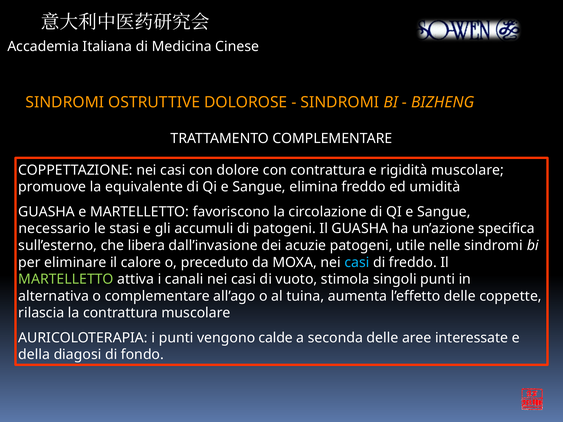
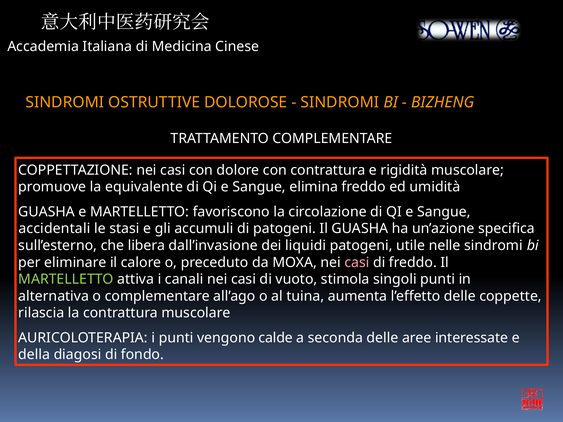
necessario: necessario -> accidentali (54, 229)
acuzie: acuzie -> liquidi (306, 246)
casi colour: light blue -> pink (357, 263)
